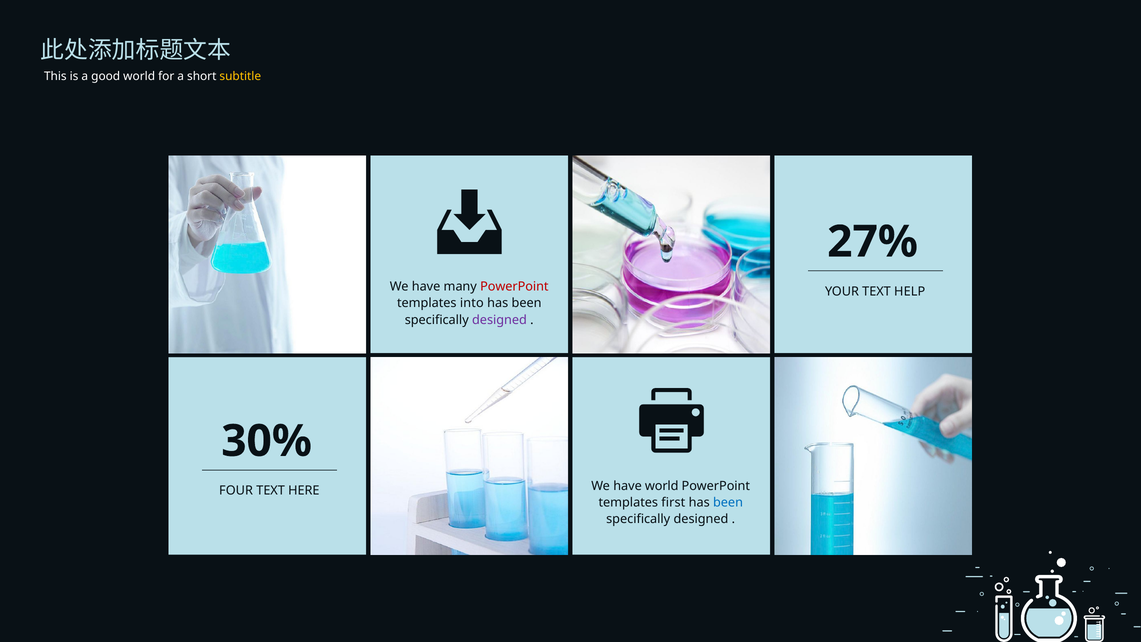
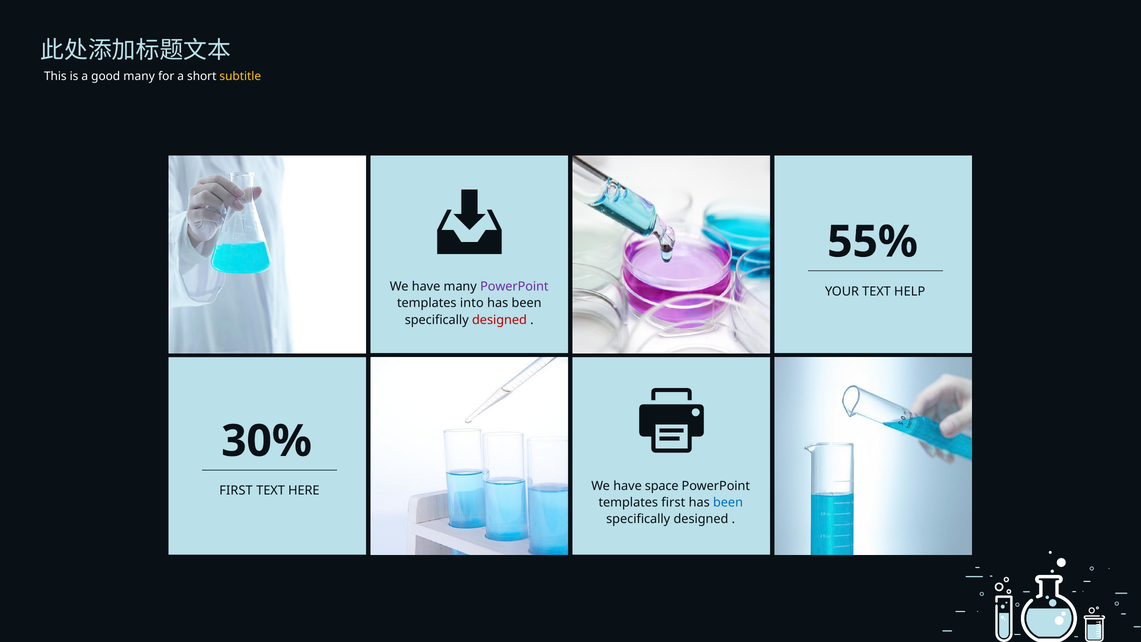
good world: world -> many (139, 76)
27%: 27% -> 55% (873, 242)
PowerPoint colour: red -> purple (514, 286)
designed colour: purple -> red (499, 320)
have world: world -> space (662, 486)
FOUR: FOUR -> FIRST (236, 491)
